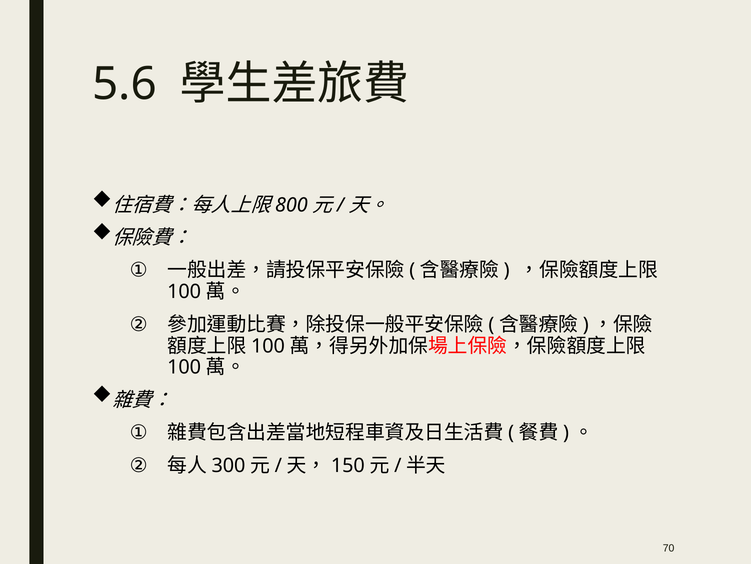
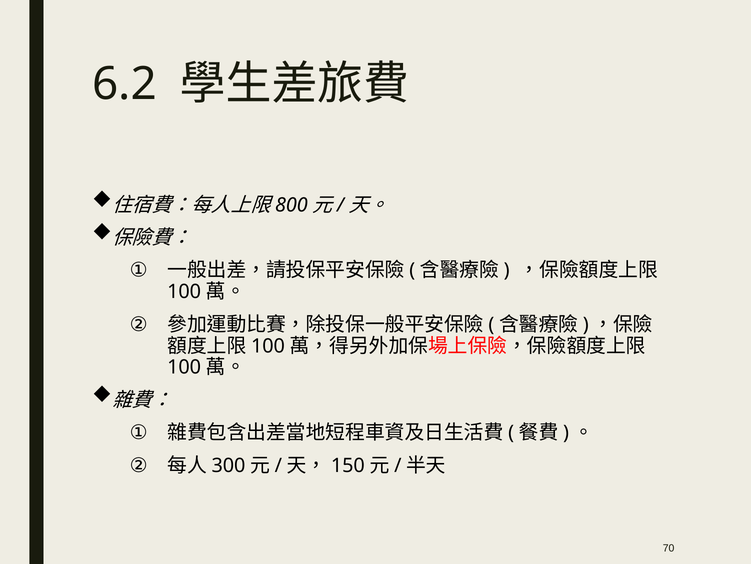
5.6: 5.6 -> 6.2 (124, 84)
